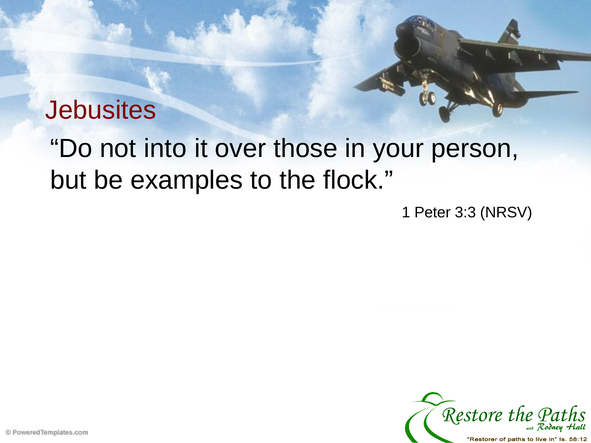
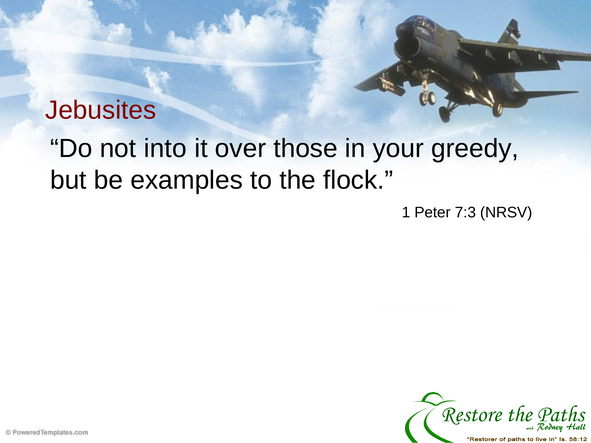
person: person -> greedy (475, 149)
3:3: 3:3 -> 7:3 (465, 213)
